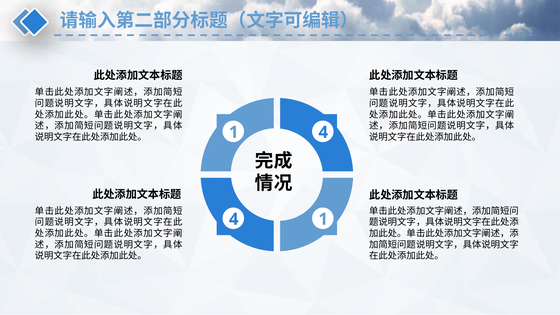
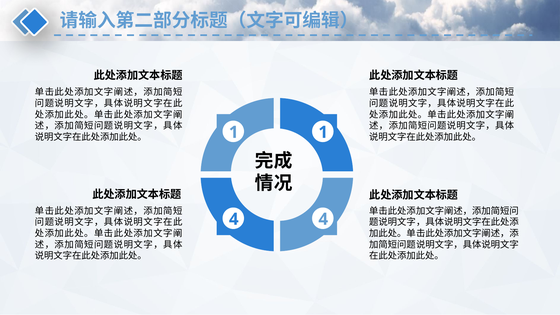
1 4: 4 -> 1 (323, 132)
4 1: 1 -> 4 (323, 219)
